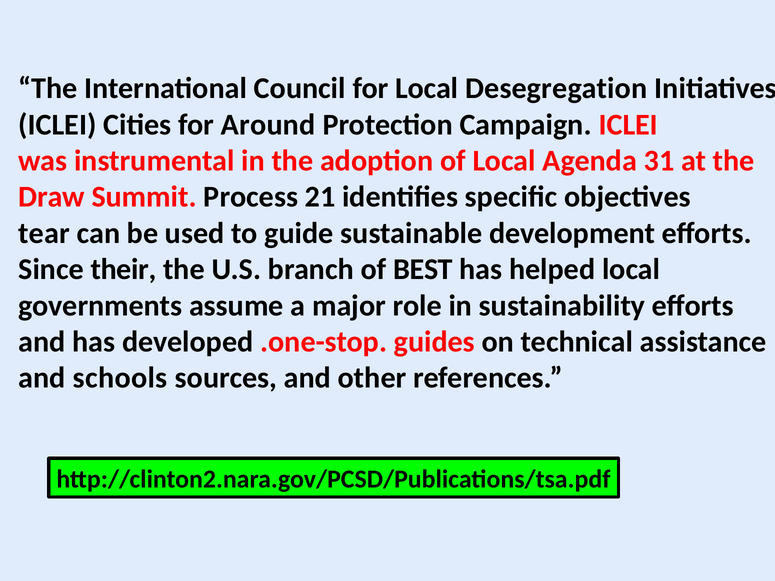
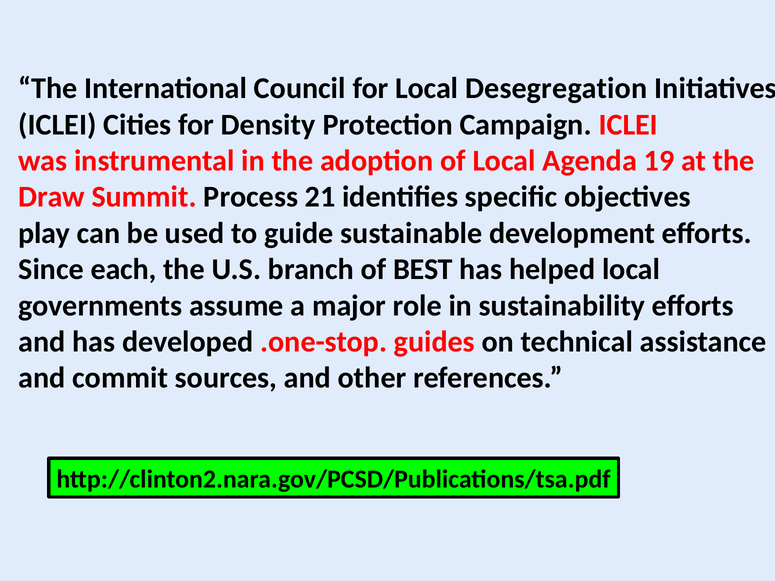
Around: Around -> Density (268, 125)
31: 31 -> 19 (659, 161)
tear: tear -> play (44, 233)
their: their -> each (123, 270)
schools: schools -> commit (120, 378)
